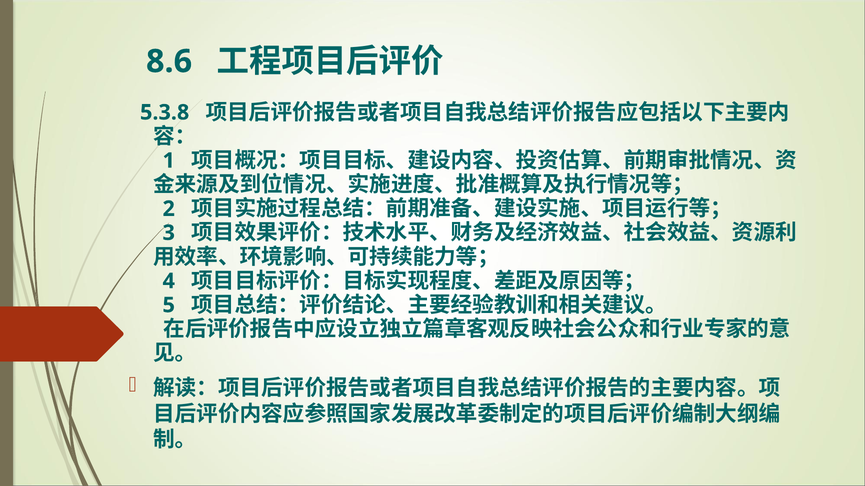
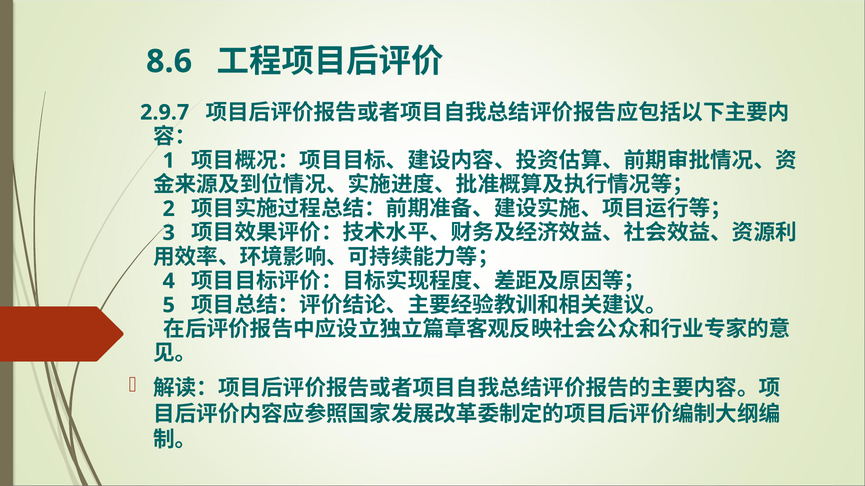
5.3.8: 5.3.8 -> 2.9.7 (165, 113)
